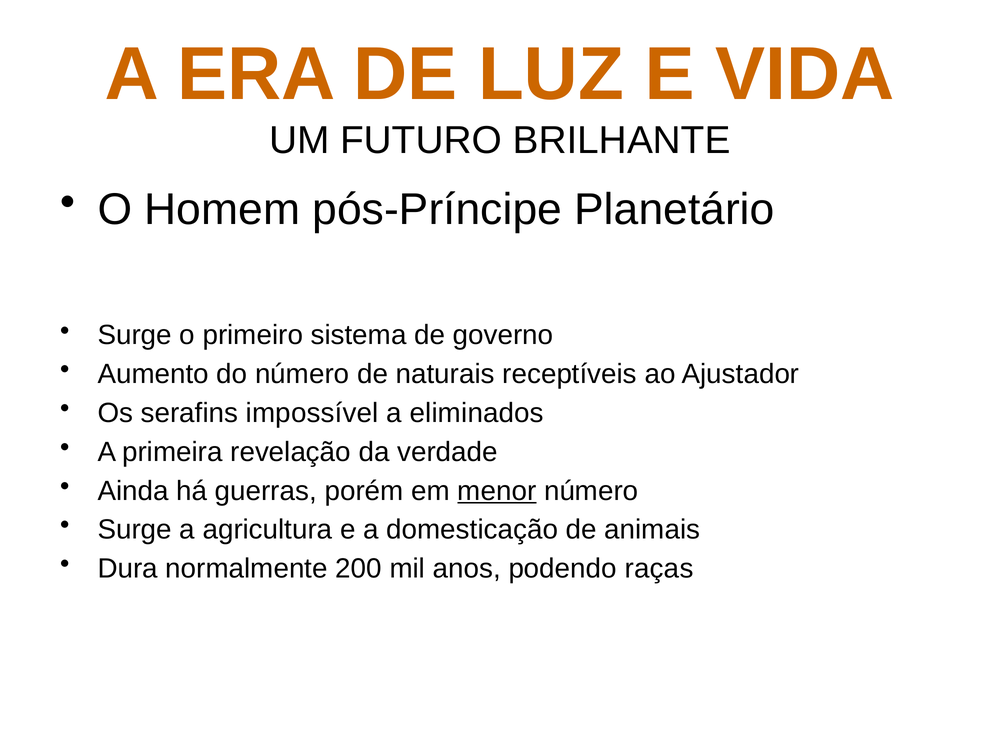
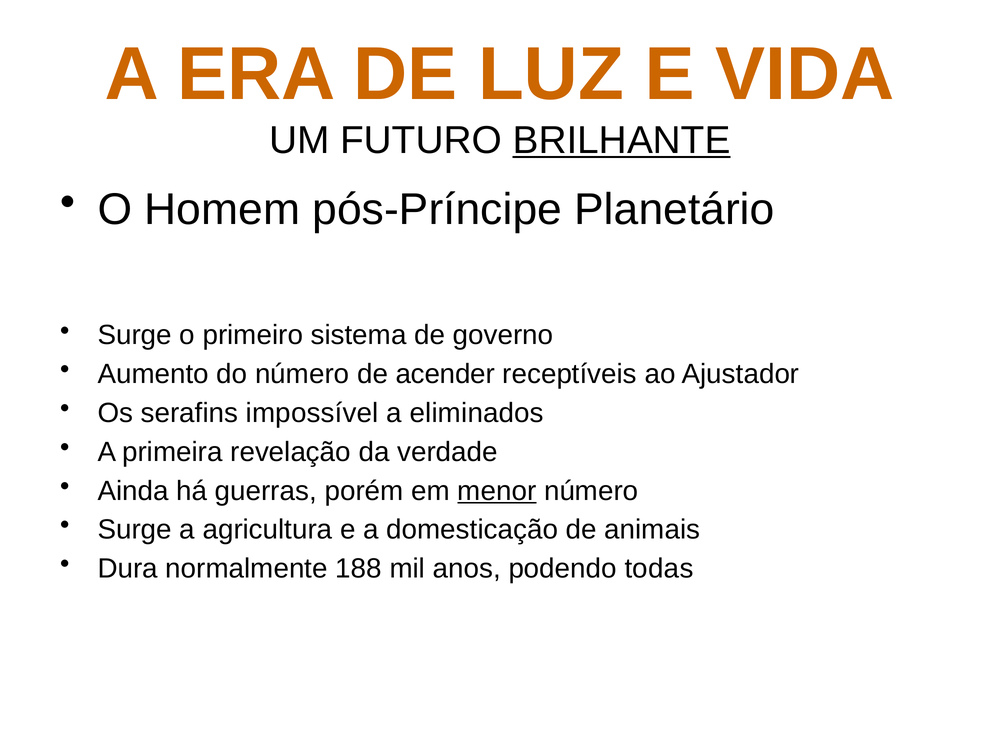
BRILHANTE underline: none -> present (622, 140)
naturais: naturais -> acender (445, 374)
200: 200 -> 188 (359, 569)
raças: raças -> todas (659, 569)
